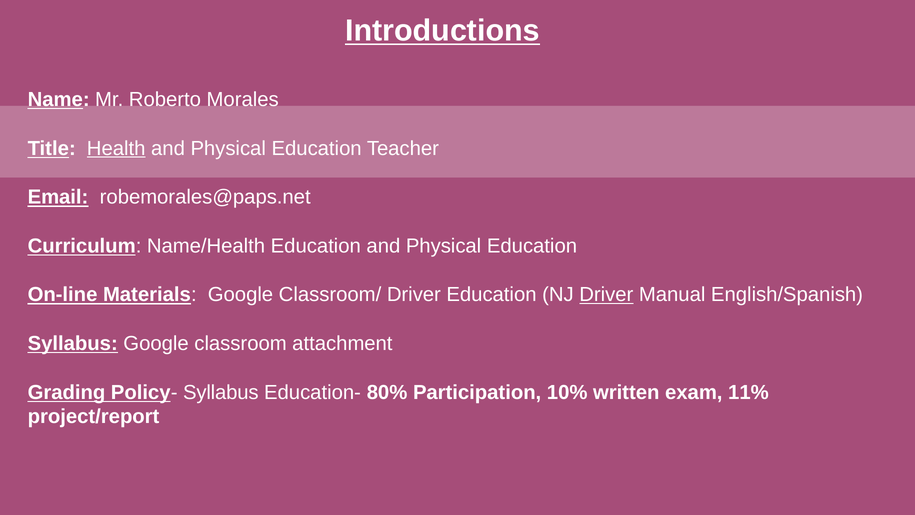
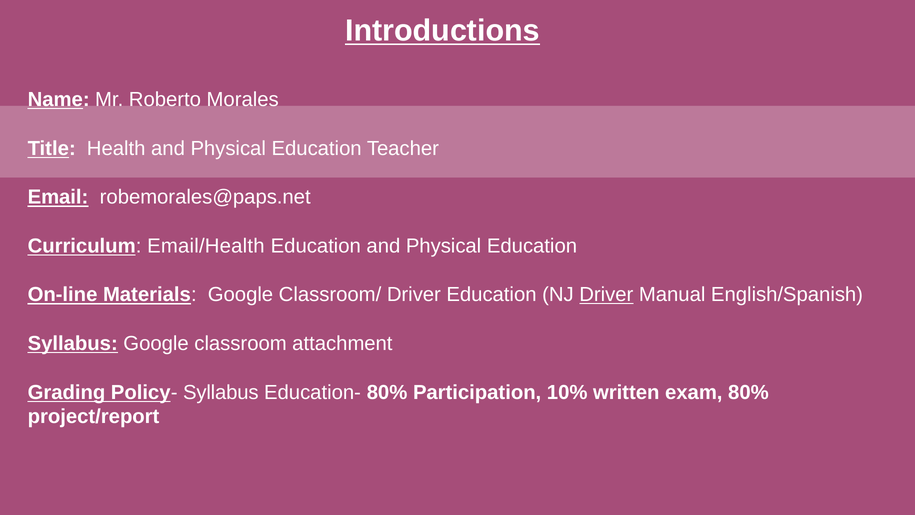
Health underline: present -> none (116, 148)
Name/Health: Name/Health -> Email/Health (206, 246)
exam 11%: 11% -> 80% (748, 392)
